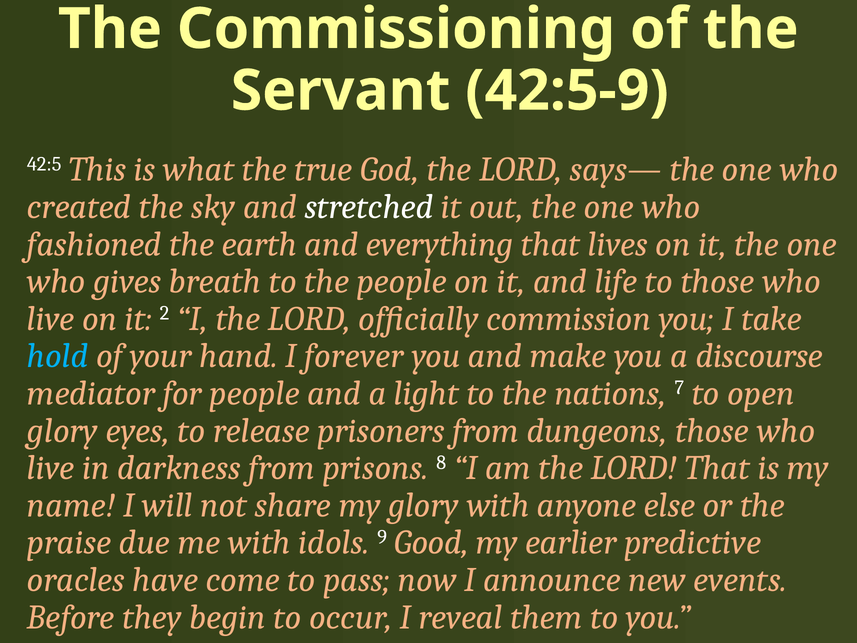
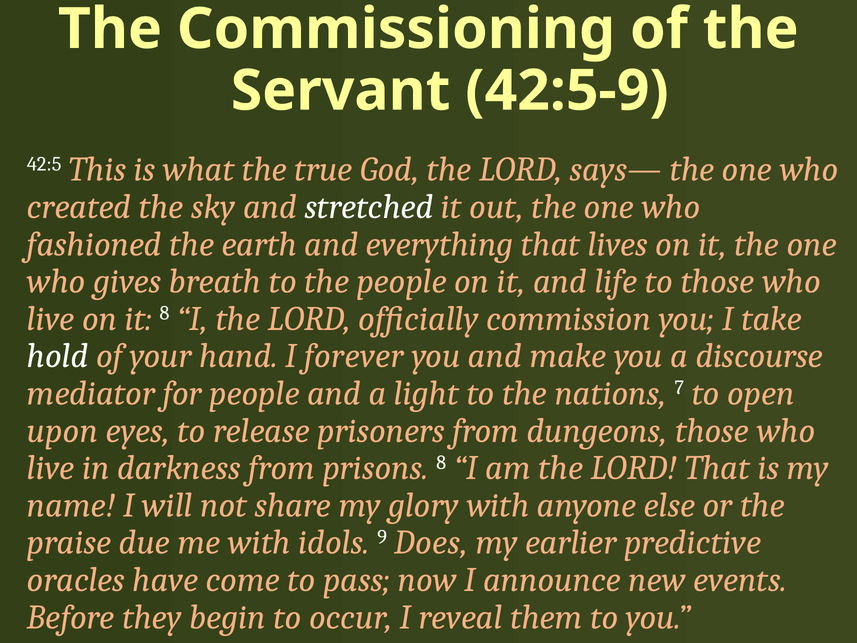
it 2: 2 -> 8 (165, 313)
hold colour: light blue -> white (58, 356)
glory: glory -> upon (62, 430)
Good: Good -> Does (431, 542)
